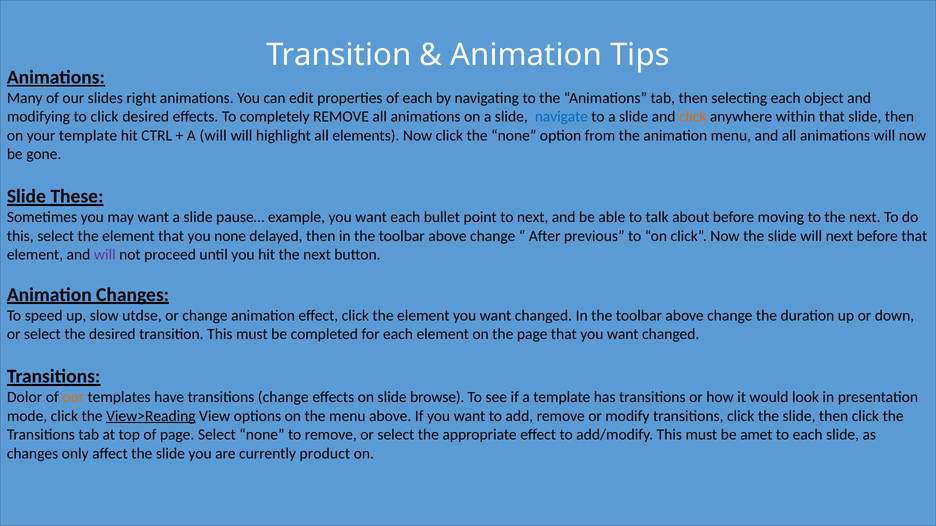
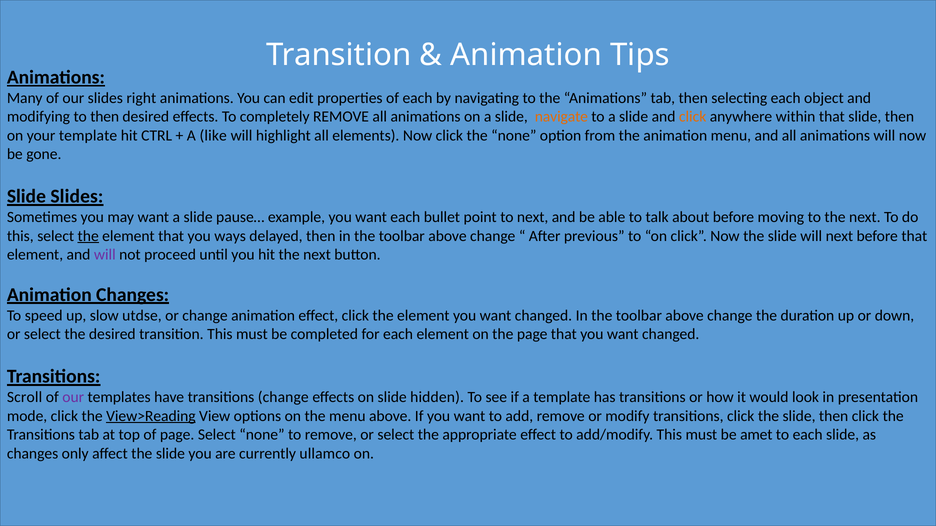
to click: click -> then (105, 117)
navigate colour: blue -> orange (561, 117)
A will: will -> like (213, 136)
Slide These: These -> Slides (77, 197)
the underline: none -> present (88, 236)
you none: none -> ways (230, 236)
Dolor: Dolor -> Scroll (25, 398)
our colour: orange -> purple (73, 398)
browse: browse -> hidden (437, 398)
product: product -> ullamco (325, 454)
